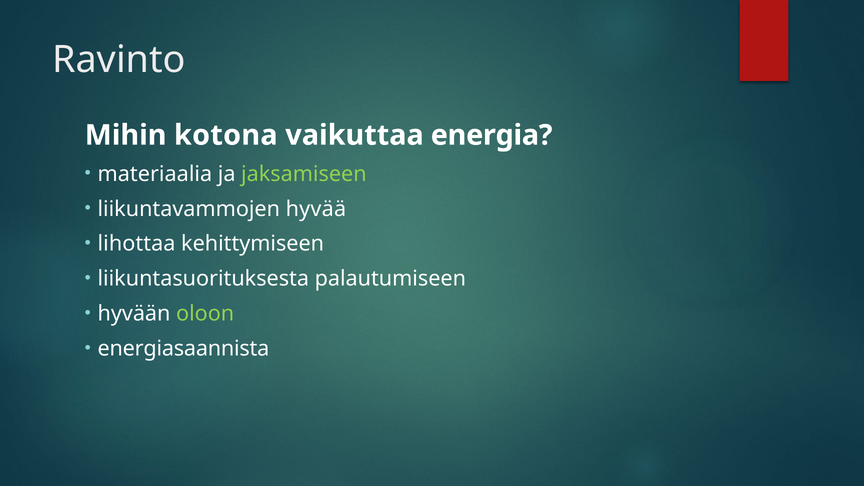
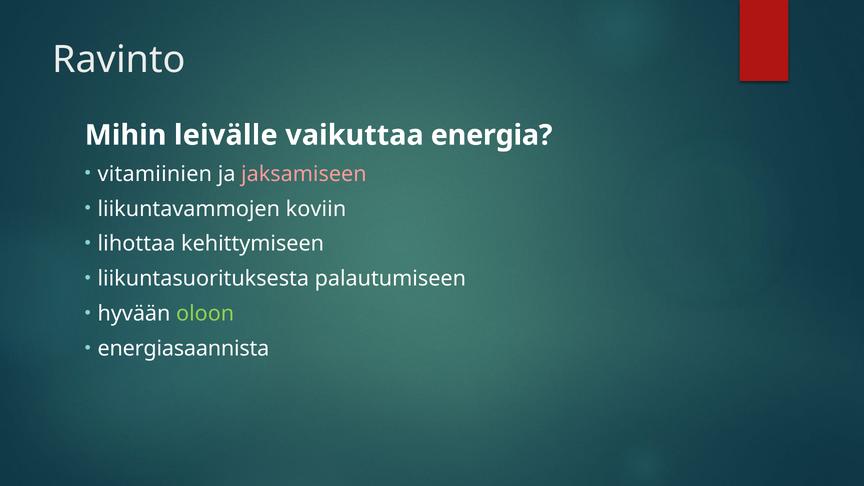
kotona: kotona -> leivälle (226, 135)
materiaalia: materiaalia -> vitamiinien (155, 174)
jaksamiseen colour: light green -> pink (304, 174)
hyvää: hyvää -> koviin (316, 209)
